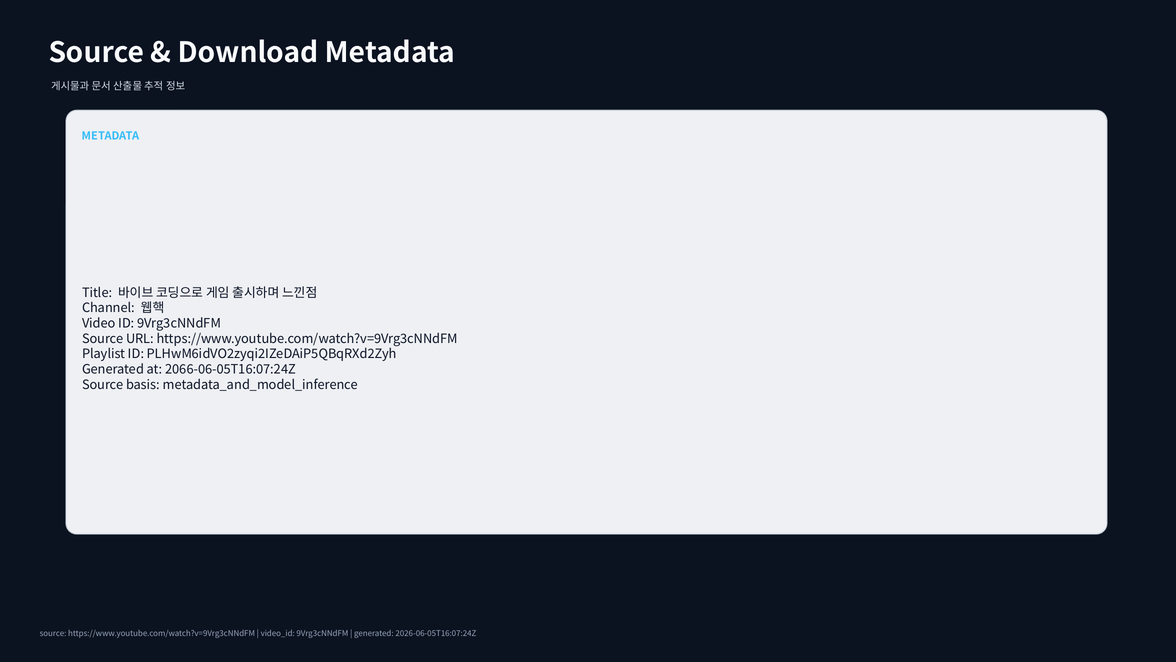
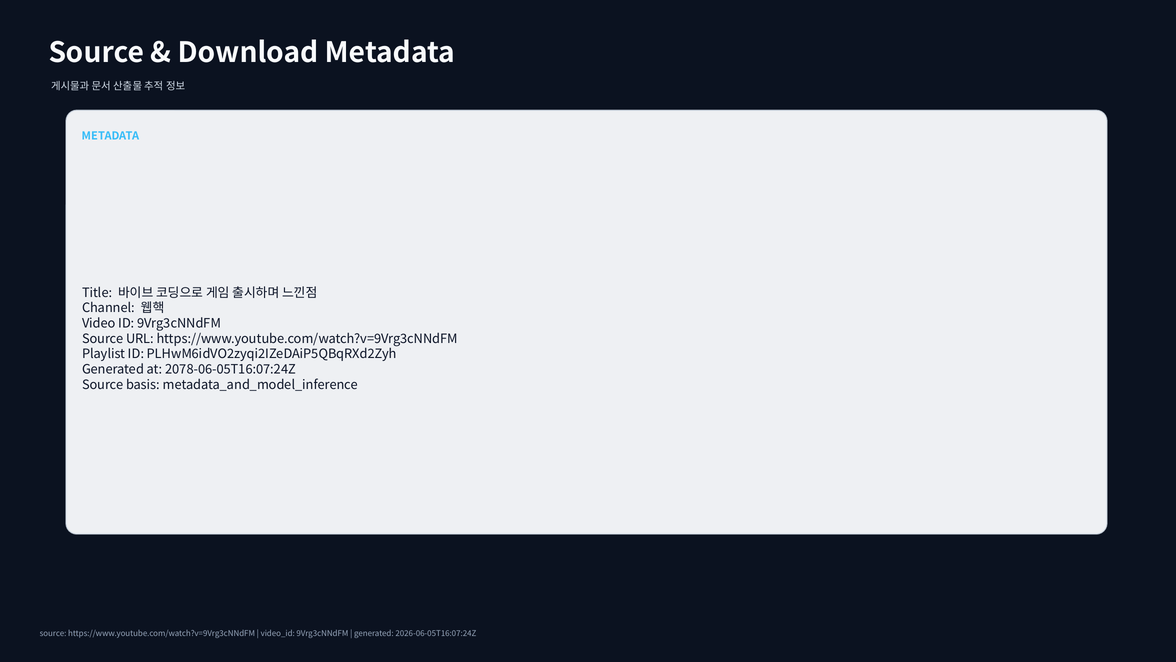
2066-06-05T16:07:24Z: 2066-06-05T16:07:24Z -> 2078-06-05T16:07:24Z (231, 369)
